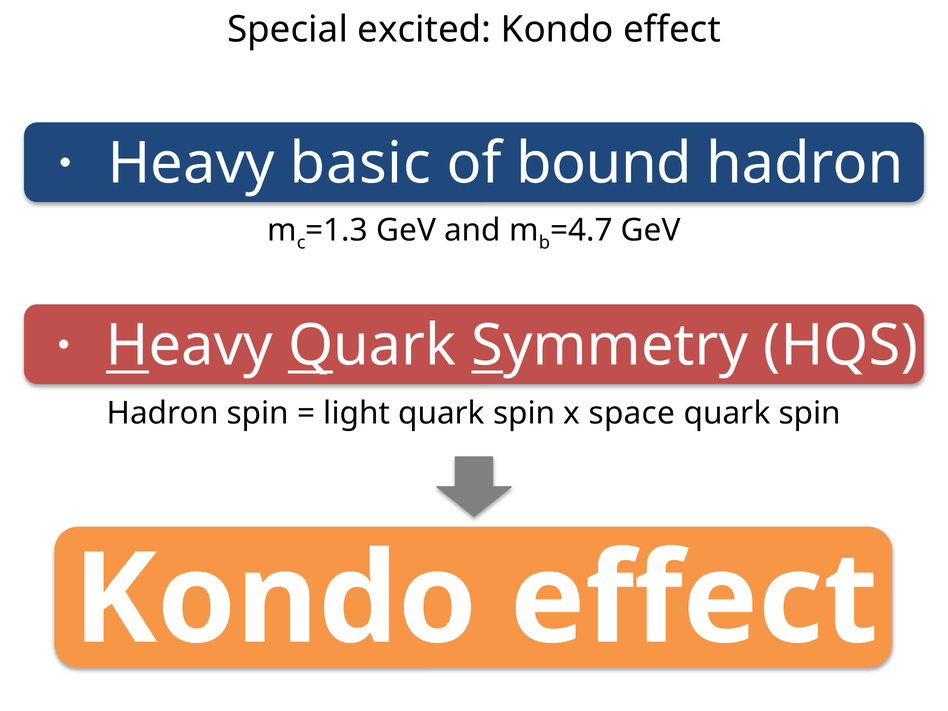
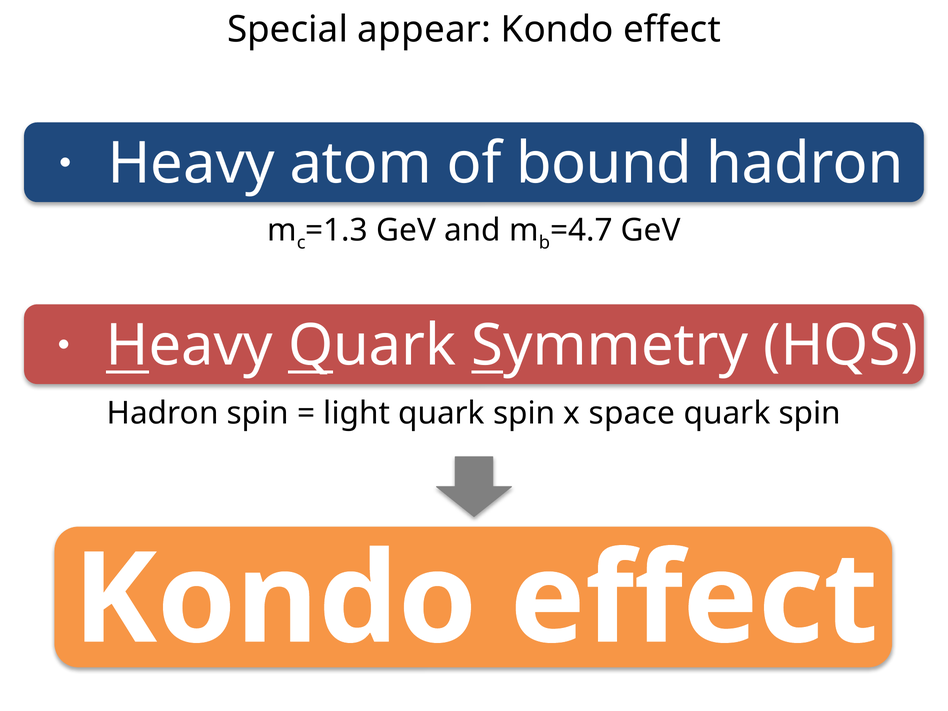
excited: excited -> appear (424, 29)
basic: basic -> atom (361, 163)
